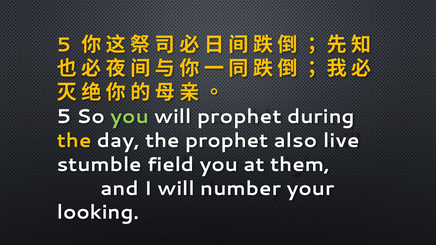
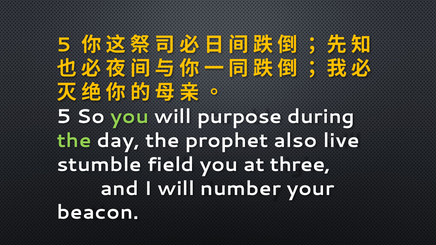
will prophet: prophet -> purpose (239, 117)
the colour: yellow -> light green (74, 141)
them: them -> three (300, 165)
looking: looking -> beacon (98, 213)
